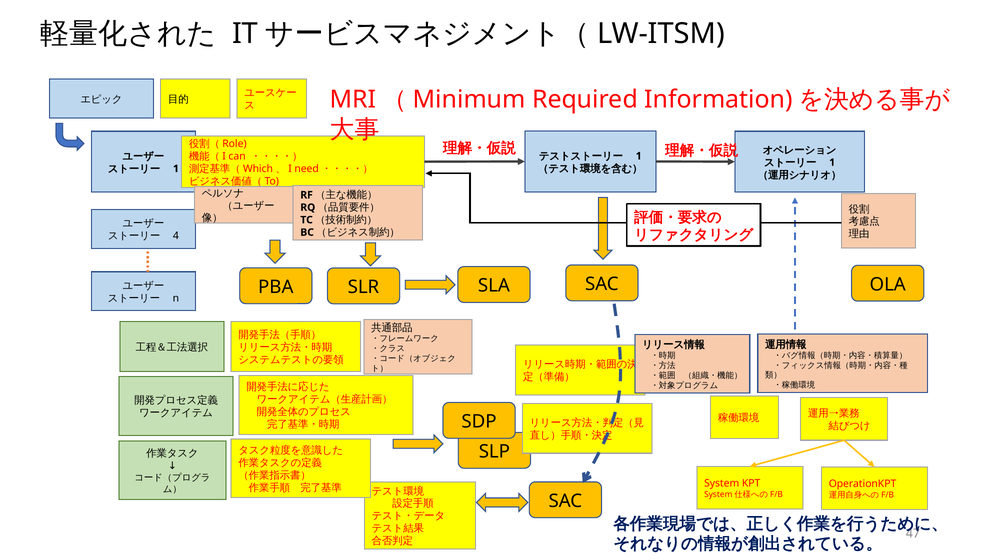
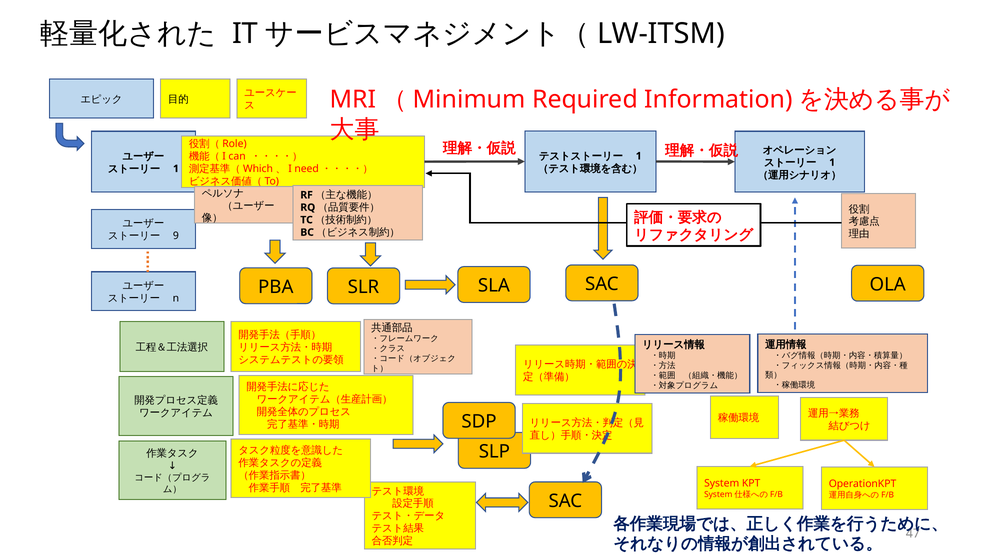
4: 4 -> 9 (176, 236)
